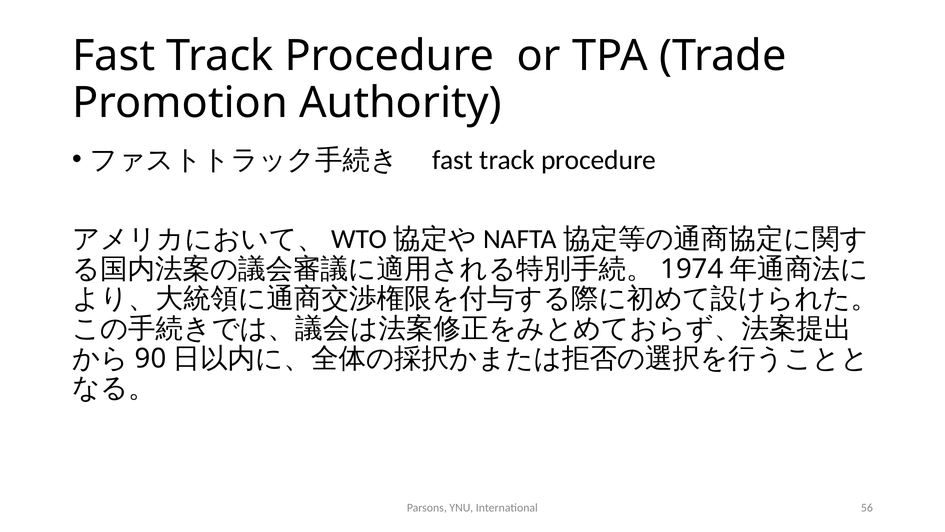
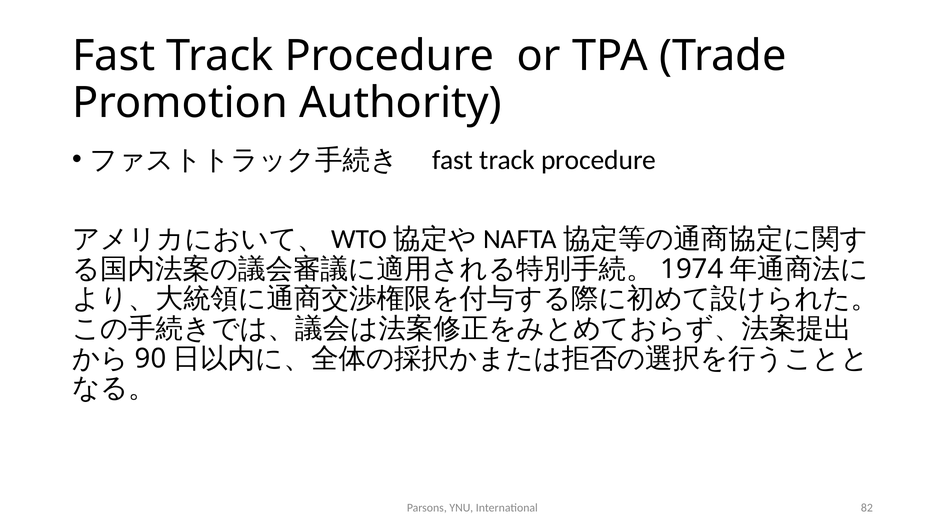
56: 56 -> 82 (867, 508)
